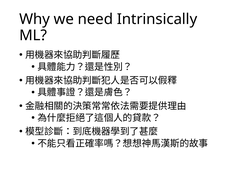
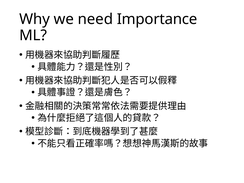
Intrinsically: Intrinsically -> Importance (157, 19)
